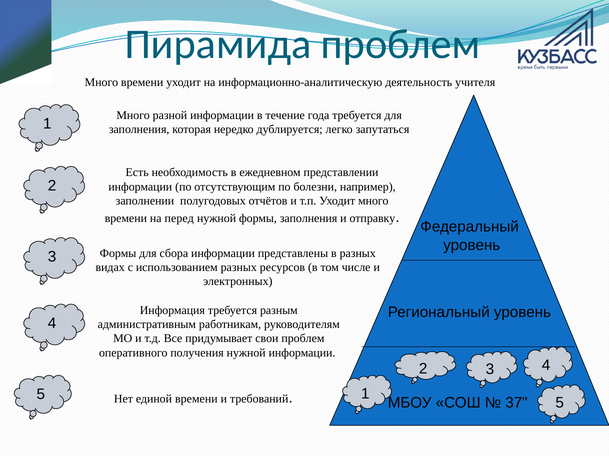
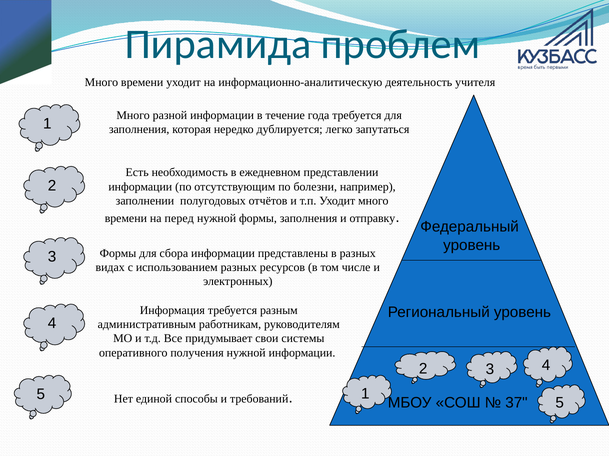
свои проблем: проблем -> системы (303, 339)
единой времени: времени -> способы (196, 400)
